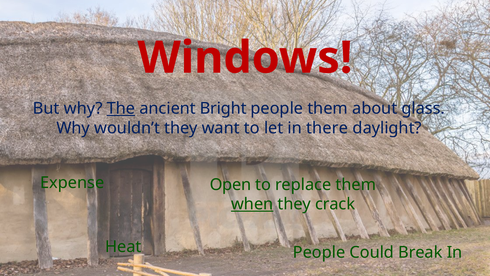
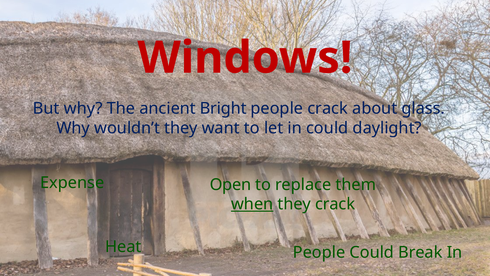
The underline: present -> none (121, 108)
people them: them -> crack (328, 108)
in there: there -> could (327, 128)
